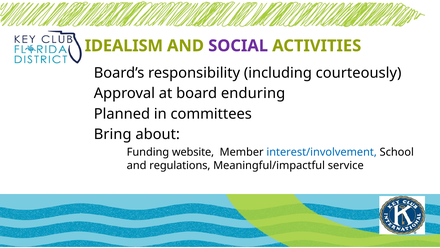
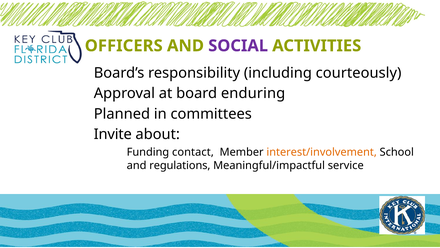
IDEALISM: IDEALISM -> OFFICERS (124, 46)
Bring: Bring -> Invite (113, 134)
website: website -> contact (193, 152)
interest/involvement colour: blue -> orange (322, 152)
